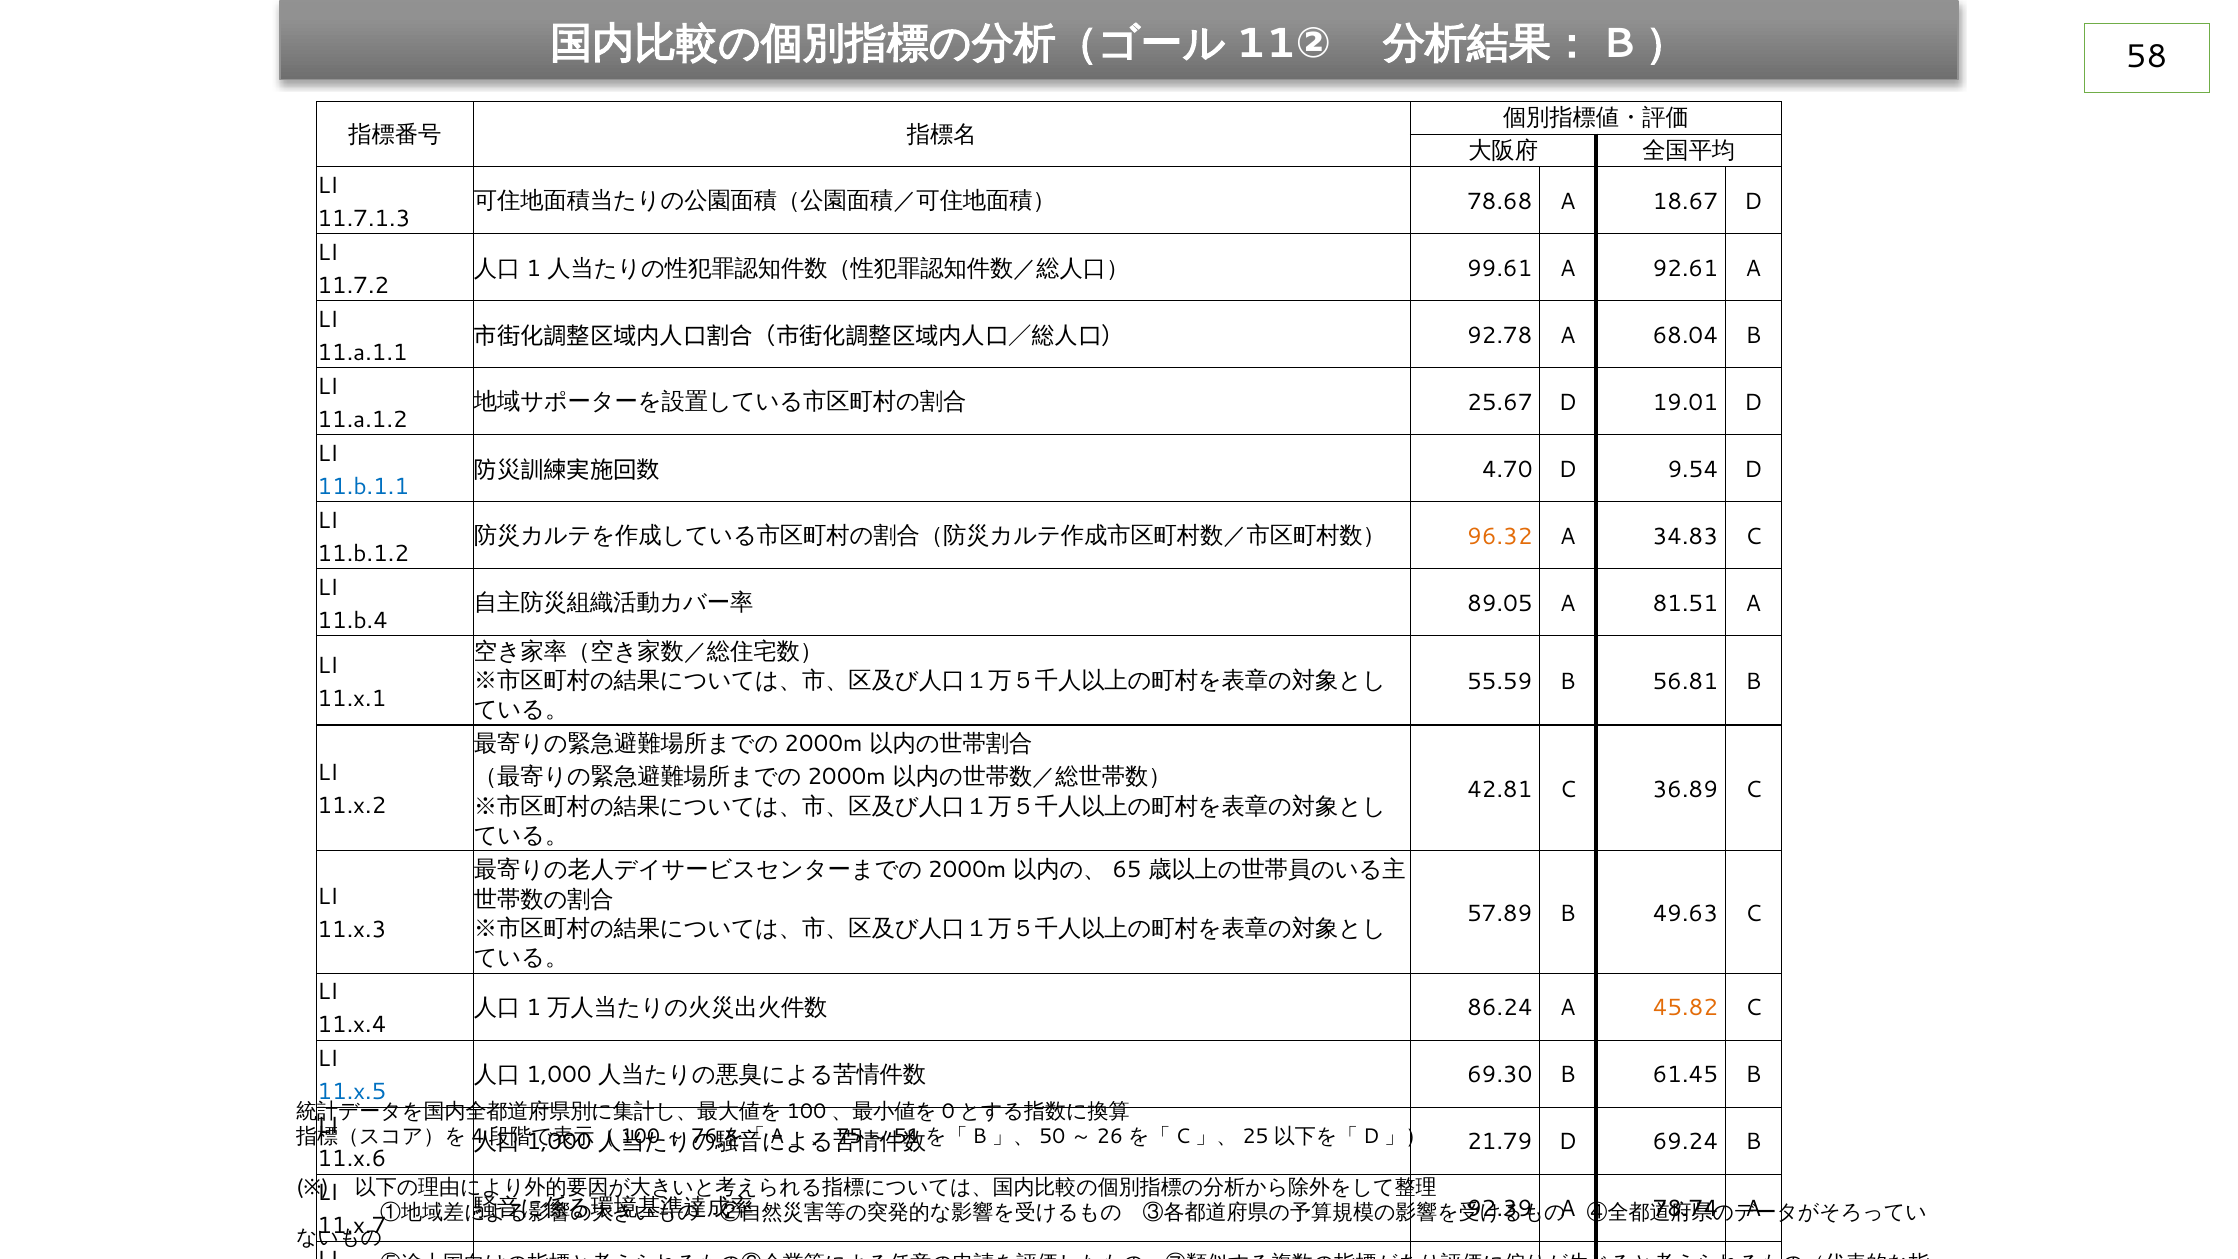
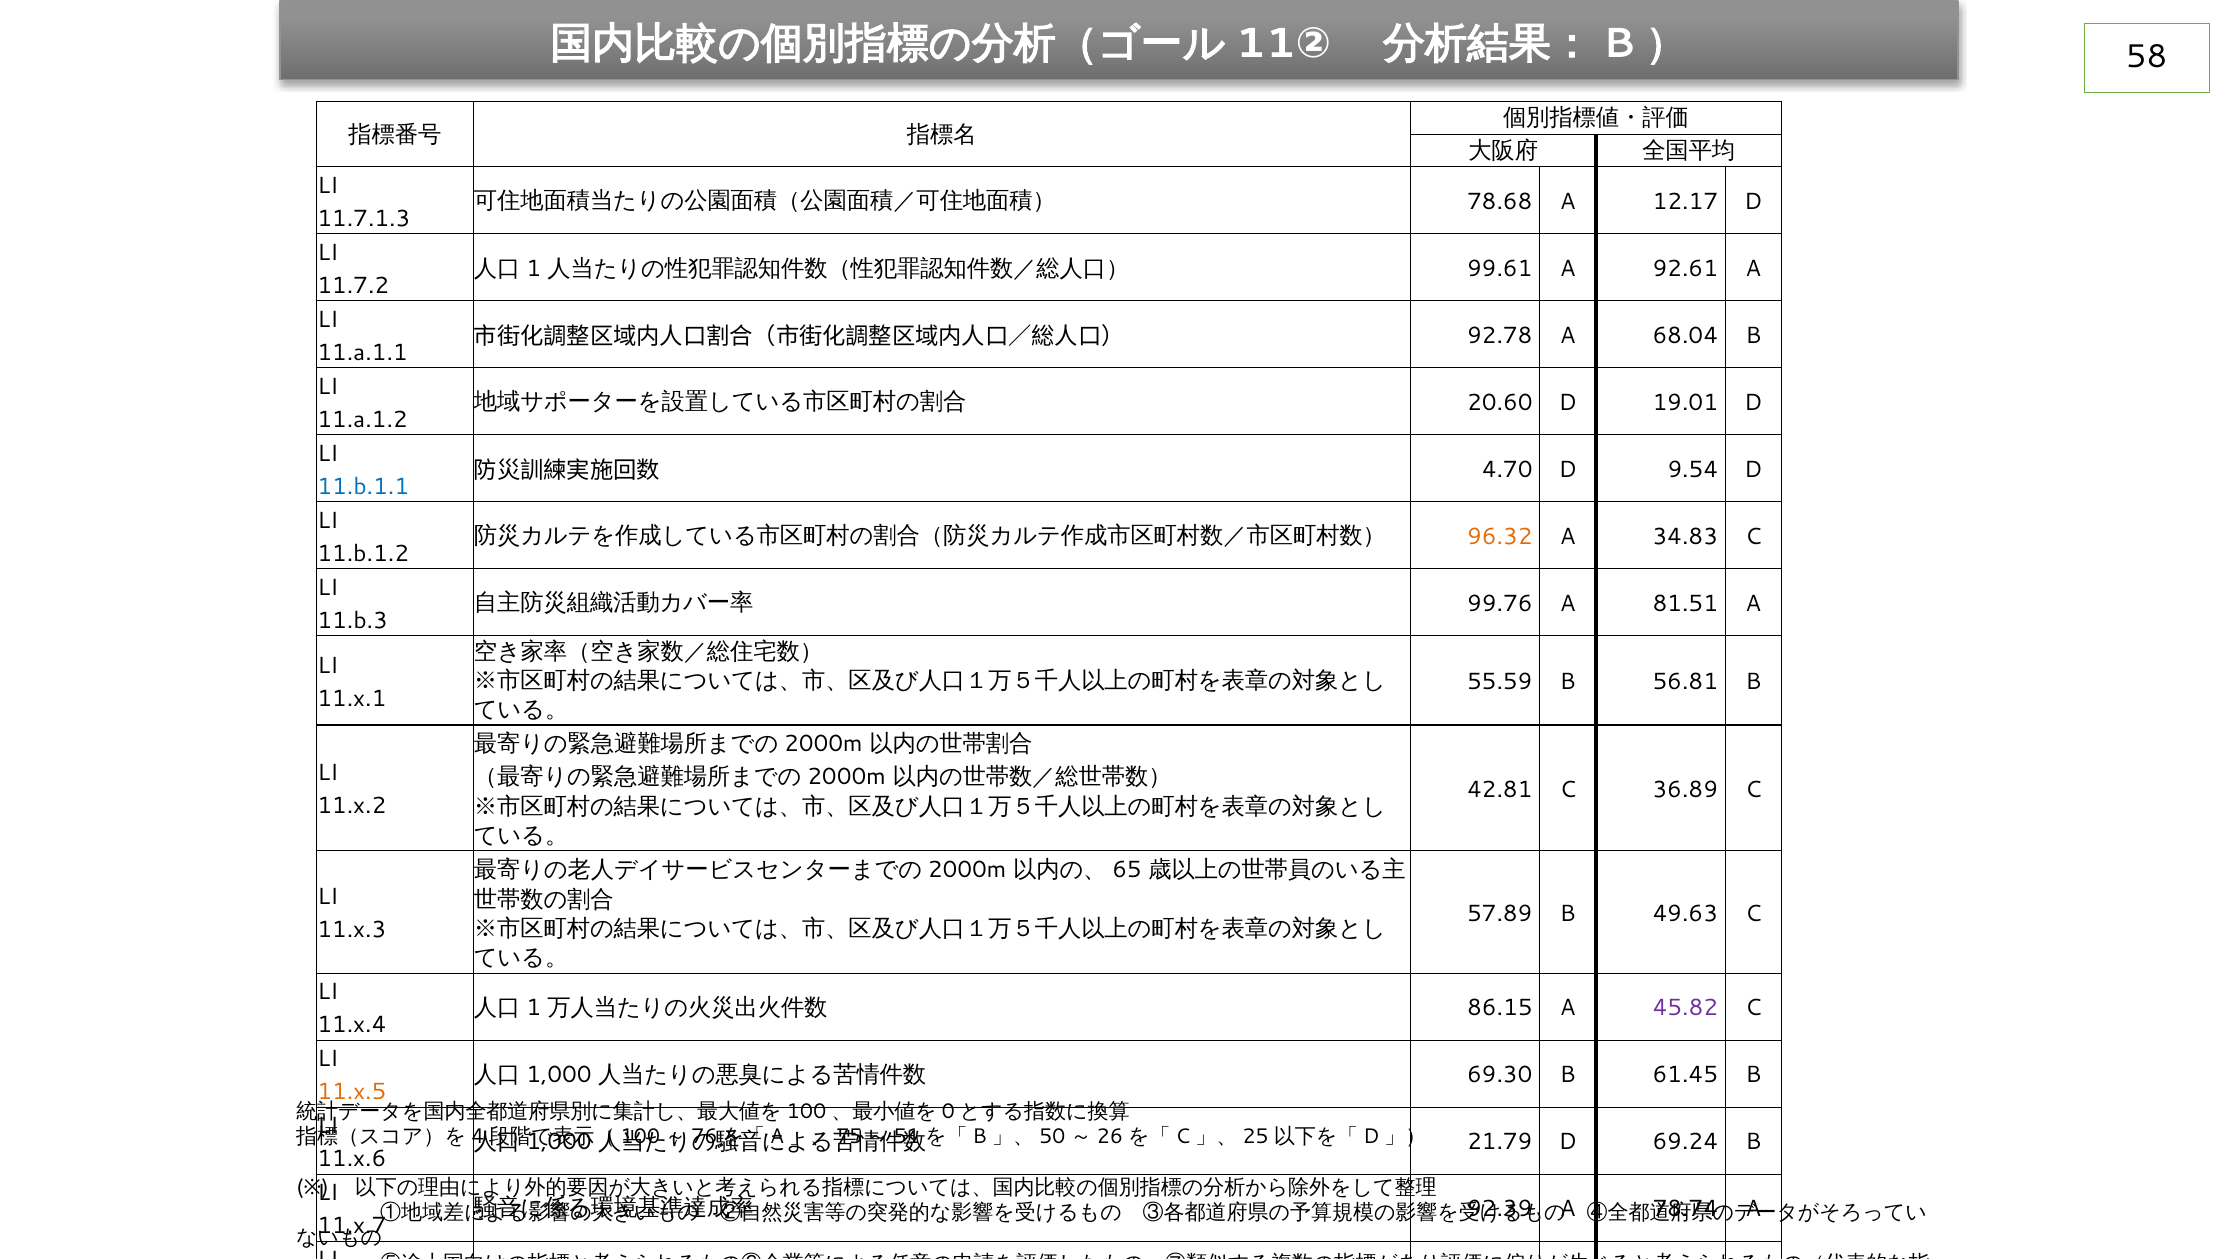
18.67: 18.67 -> 12.17 (1685, 202)
25.67: 25.67 -> 20.60 (1500, 403)
89.05: 89.05 -> 99.76 (1500, 604)
11.b.4: 11.b.4 -> 11.b.3 (353, 620)
86.24: 86.24 -> 86.15 (1500, 1008)
45.82 colour: orange -> purple (1685, 1008)
11.x.5 colour: blue -> orange (352, 1092)
